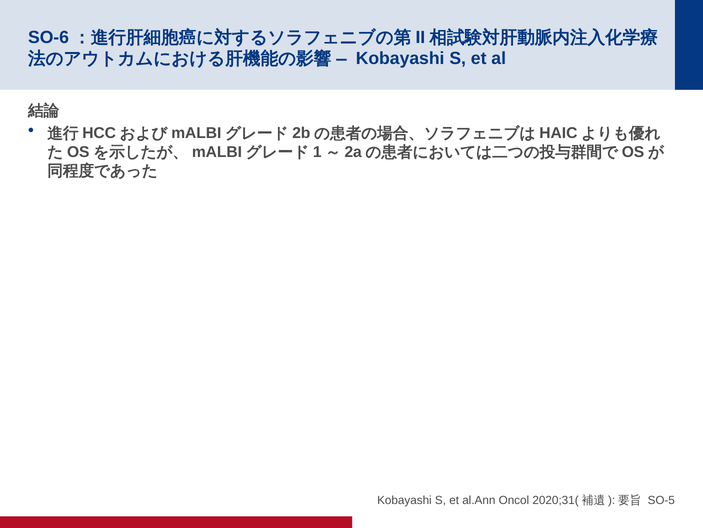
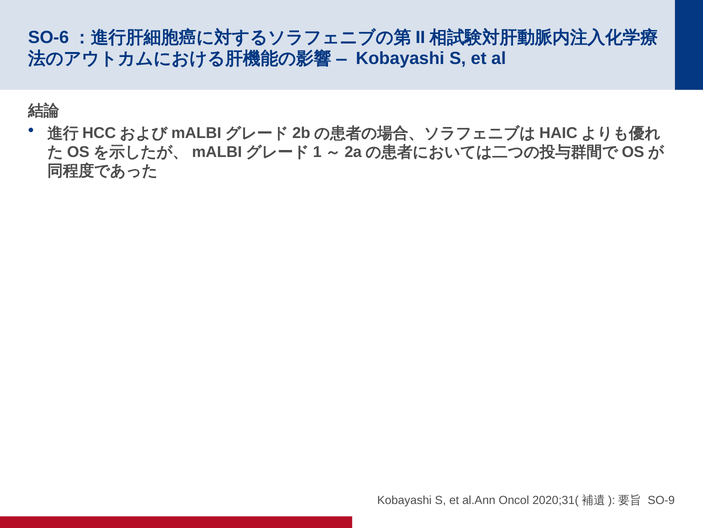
SO-5: SO-5 -> SO-9 (661, 500)
